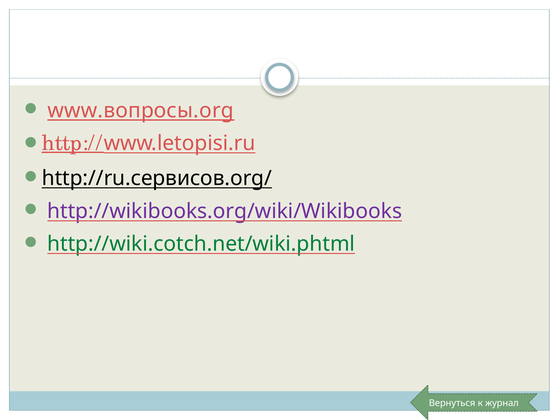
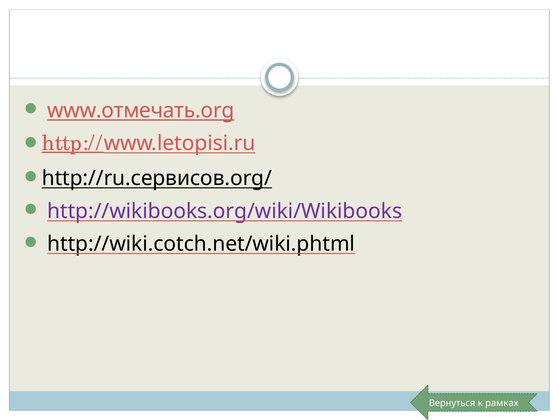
www.вопросы.org: www.вопросы.org -> www.отмечать.org (141, 110)
http://wiki.cotch.net/wiki.phtml colour: green -> black (201, 244)
журнал: журнал -> рамках (502, 402)
